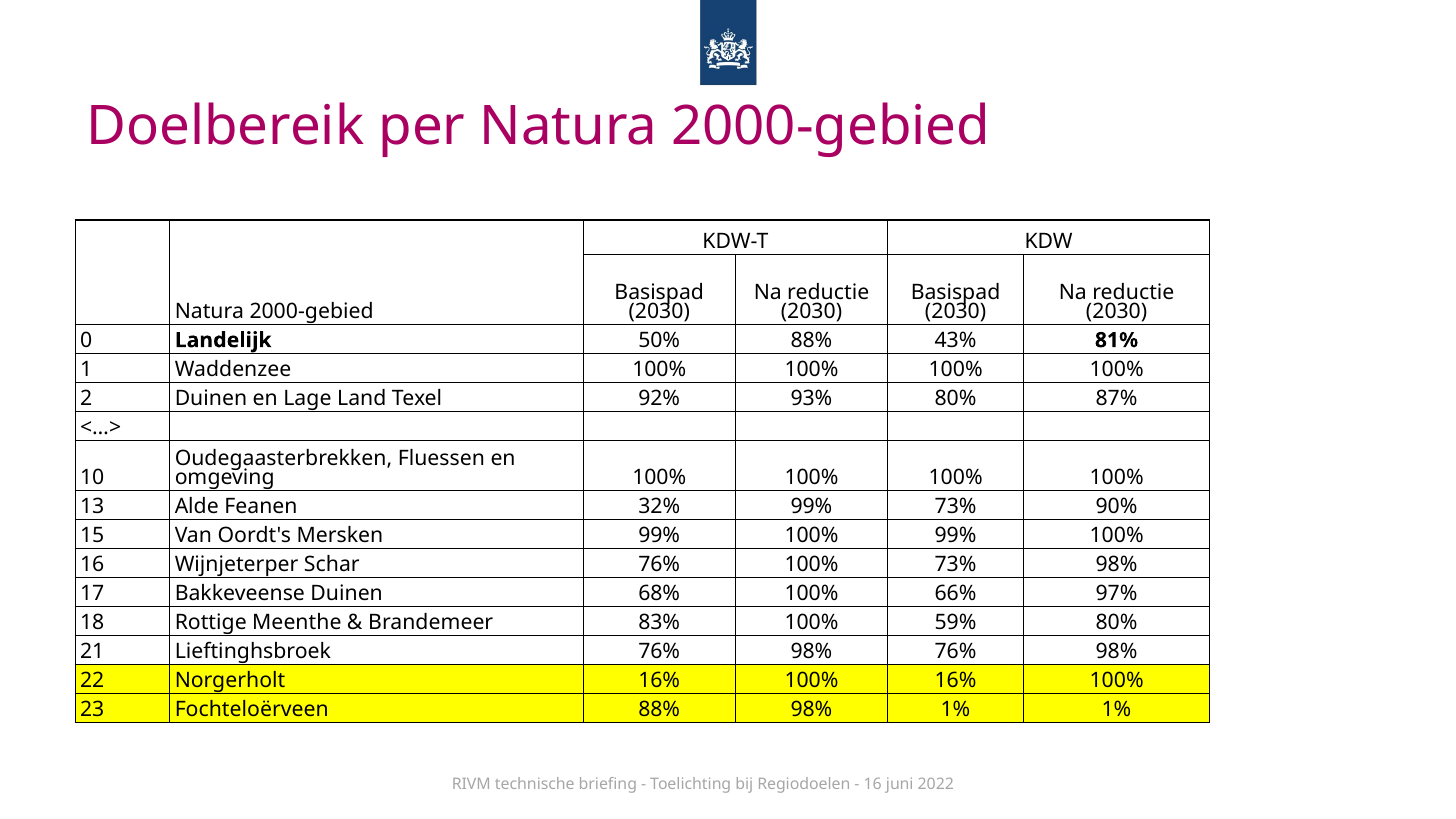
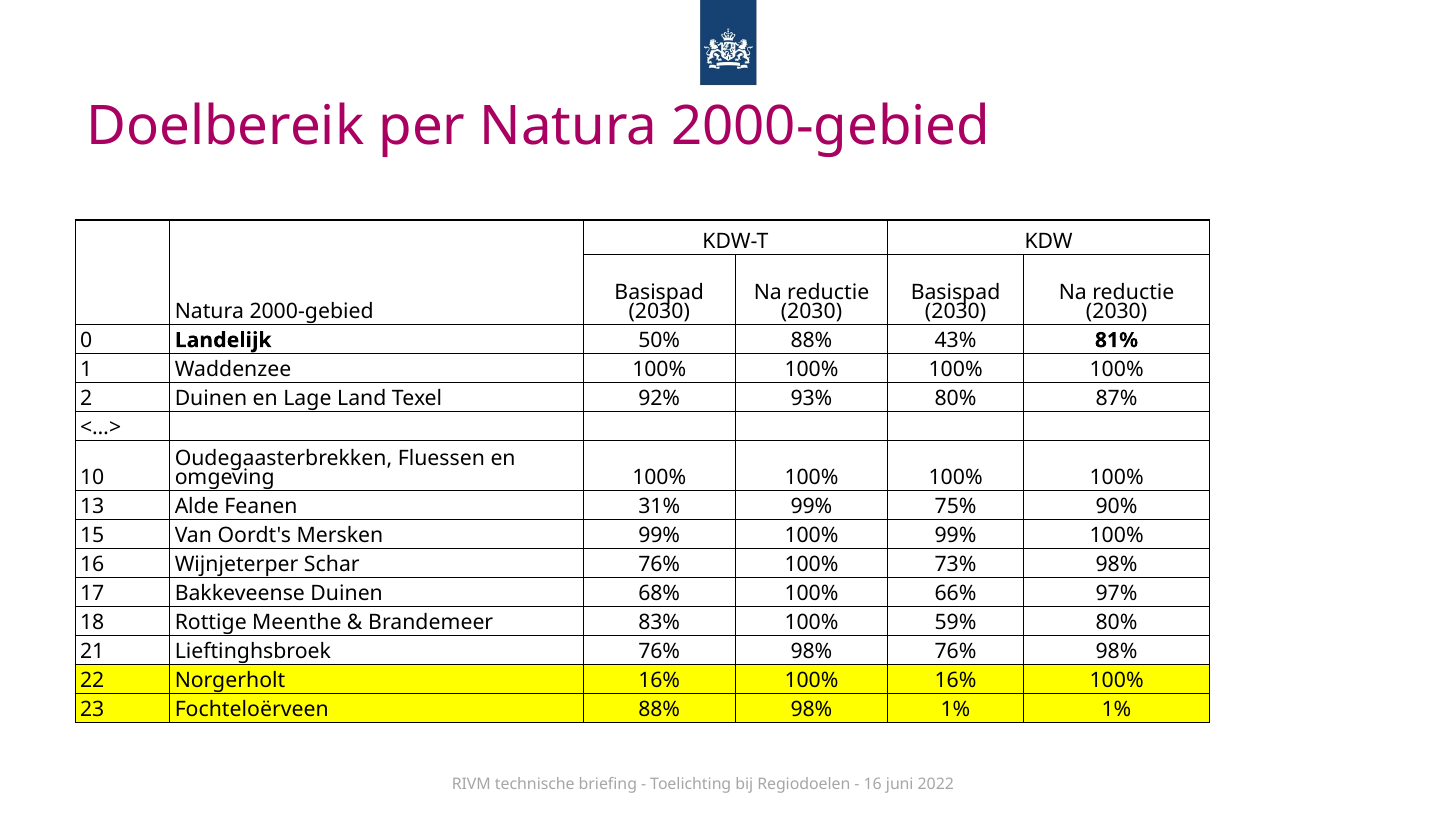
32%: 32% -> 31% (659, 506)
99% 73%: 73% -> 75% (956, 506)
